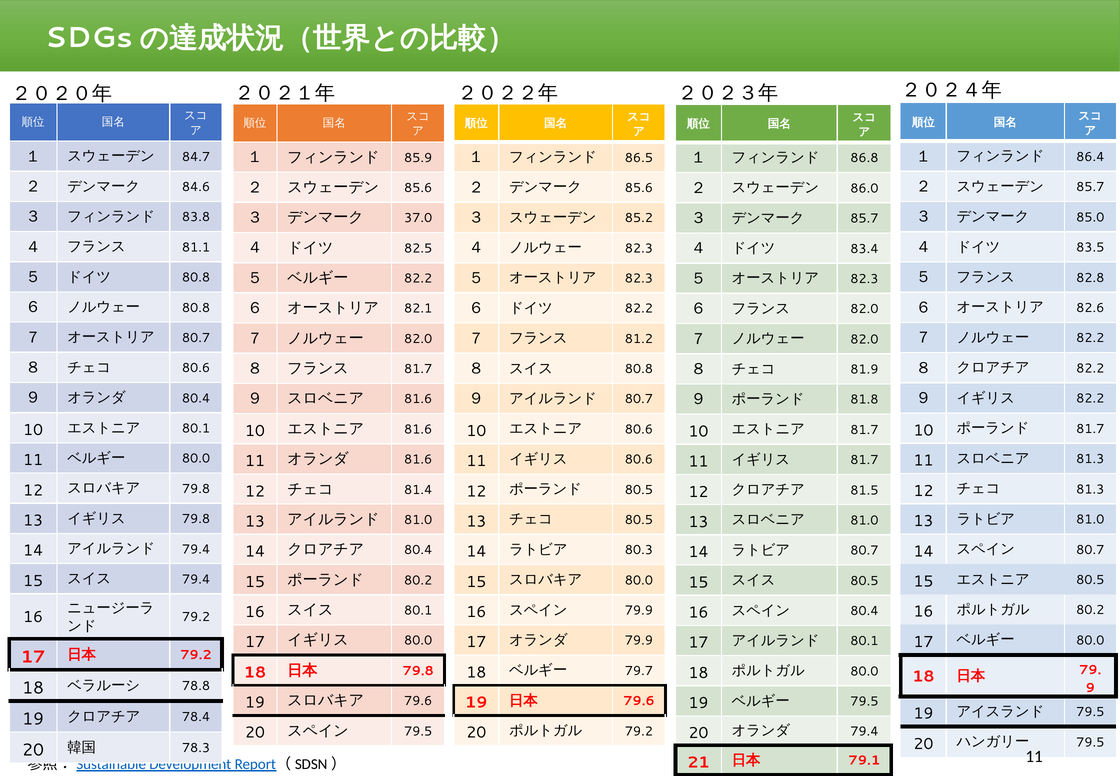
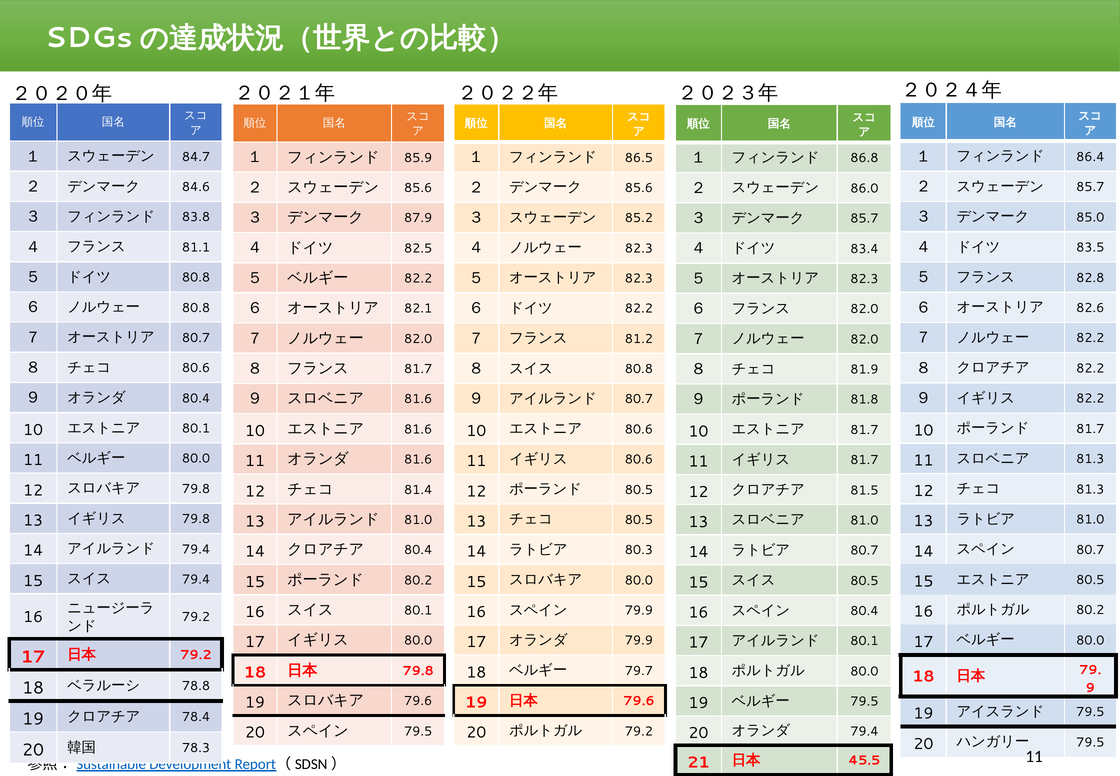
37.0: 37.0 -> 87.9 (418, 218)
79.1: 79.1 -> 45.5 (864, 760)
